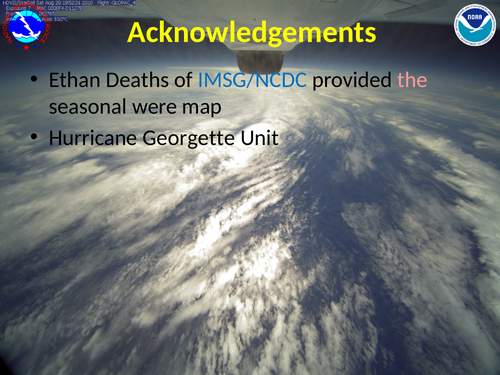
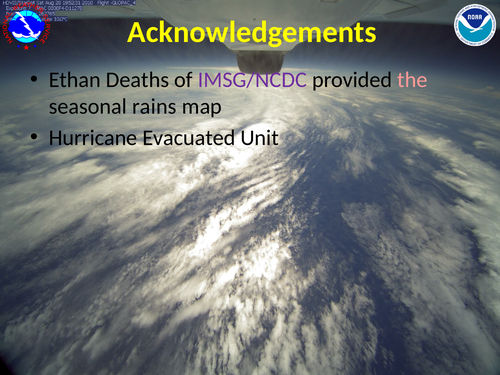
IMSG/NCDC colour: blue -> purple (252, 80)
were: were -> rains (154, 107)
Georgette: Georgette -> Evacuated (189, 138)
